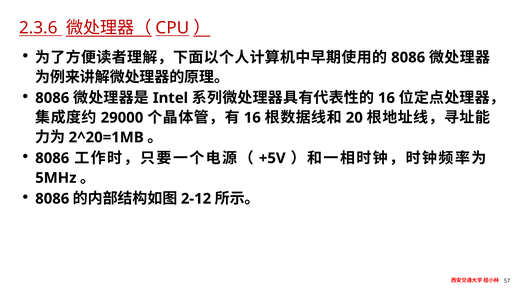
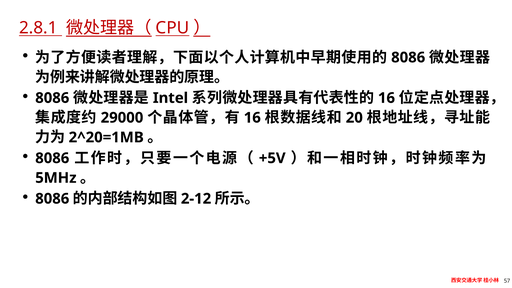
2.3.6: 2.3.6 -> 2.8.1 (38, 28)
